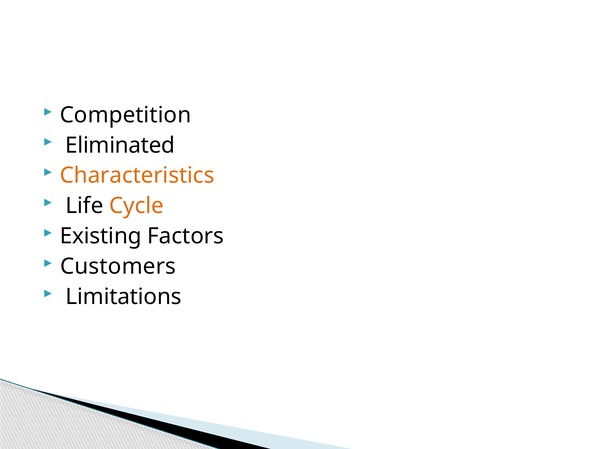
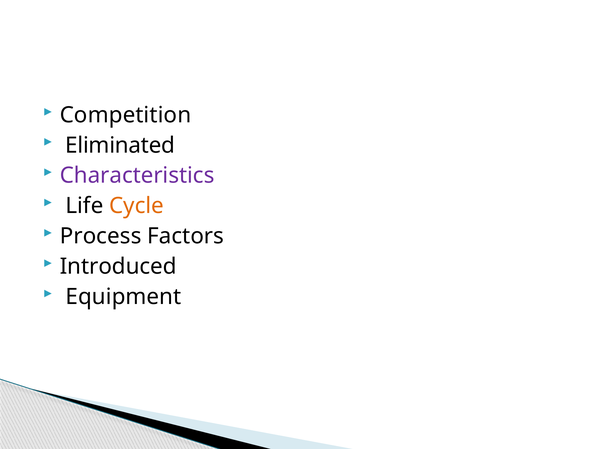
Characteristics colour: orange -> purple (137, 175)
Existing: Existing -> Process (101, 236)
Customers: Customers -> Introduced (118, 266)
Limitations: Limitations -> Equipment (123, 296)
